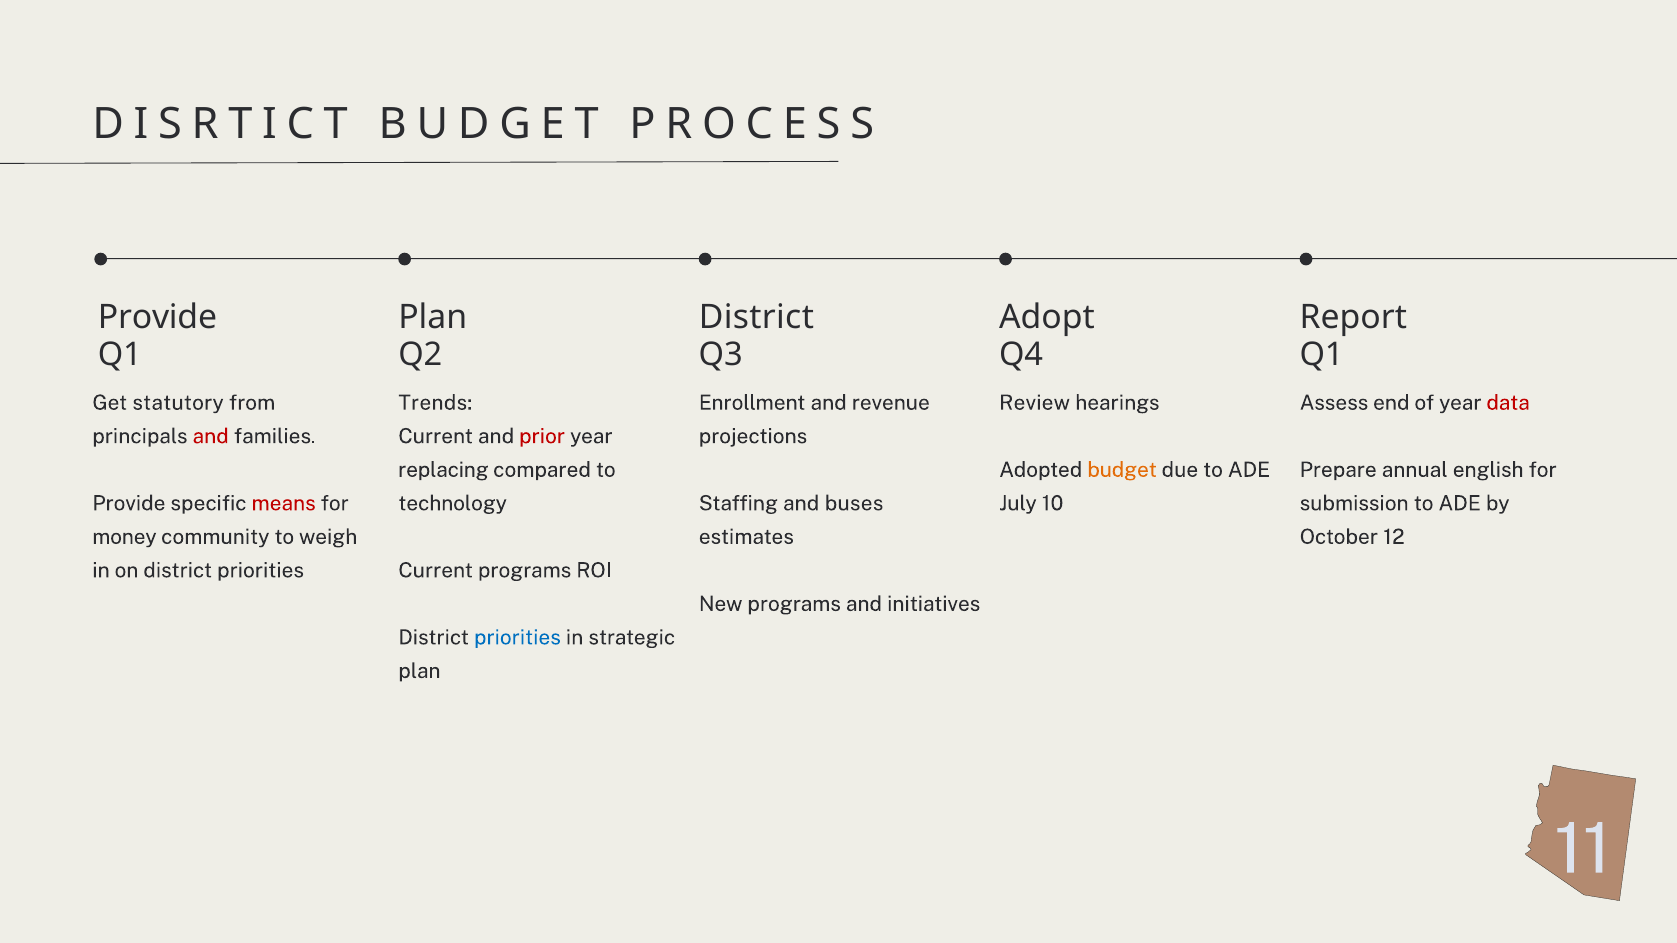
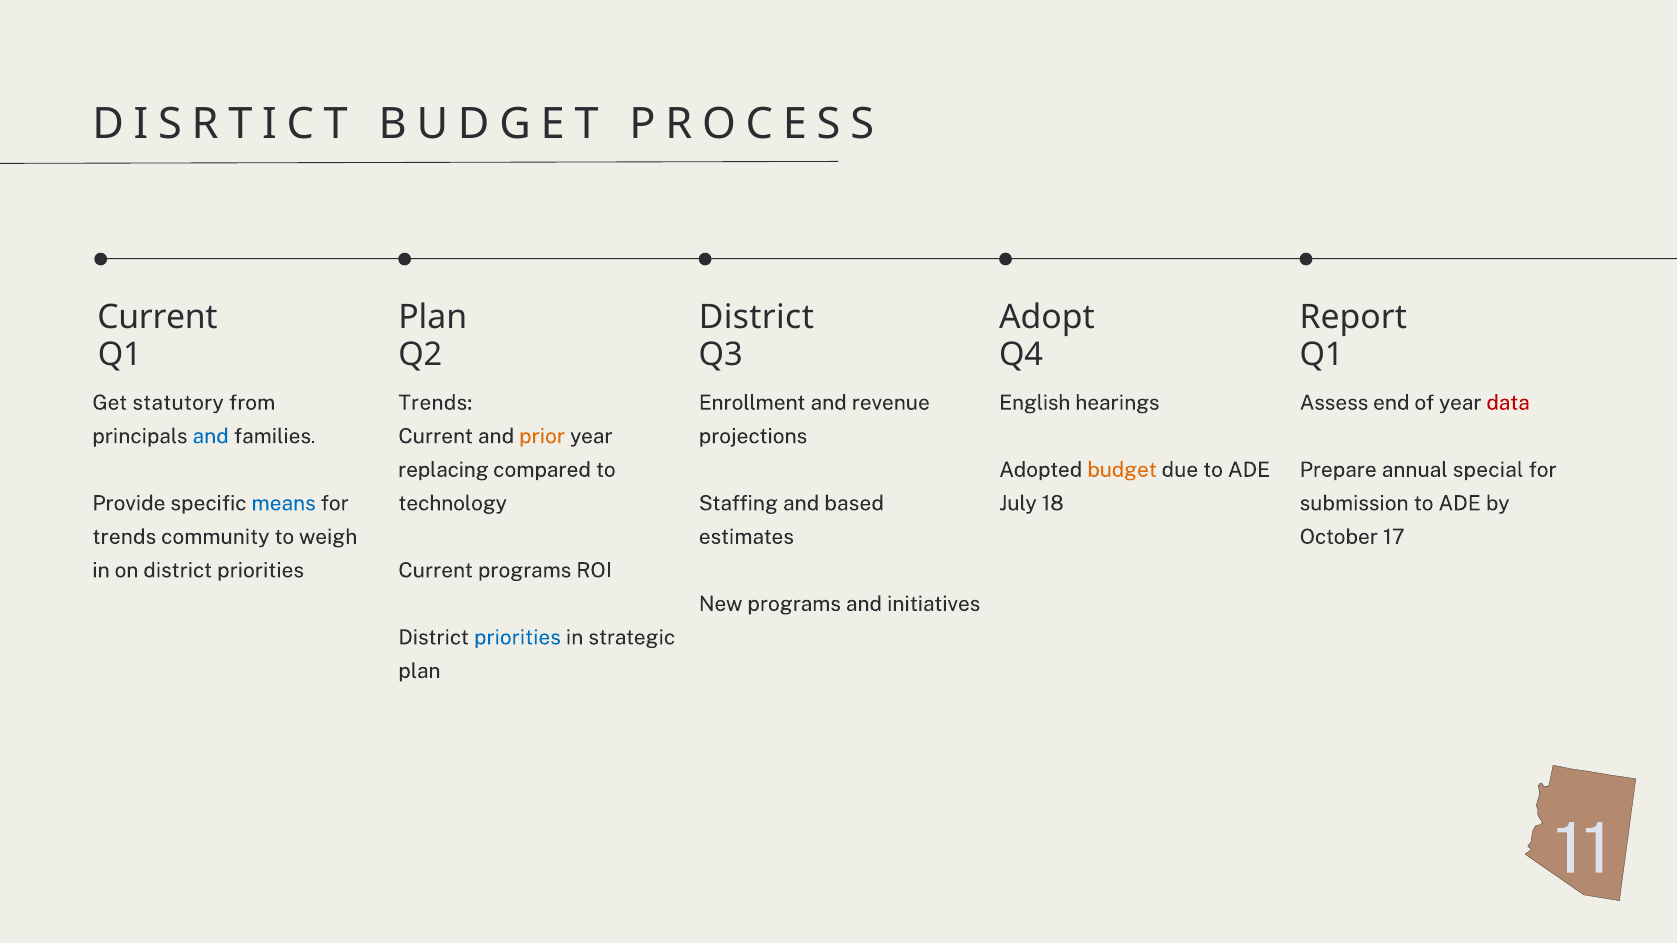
Provide: Provide -> Current (158, 318)
Review: Review -> English (1035, 403)
and colour: red -> blue (211, 436)
prior colour: red -> orange (542, 436)
english: english -> special (1488, 470)
means colour: red -> blue (284, 504)
buses: buses -> based (854, 504)
10: 10 -> 18 (1053, 504)
money: money -> trends (124, 537)
12: 12 -> 17 (1394, 537)
